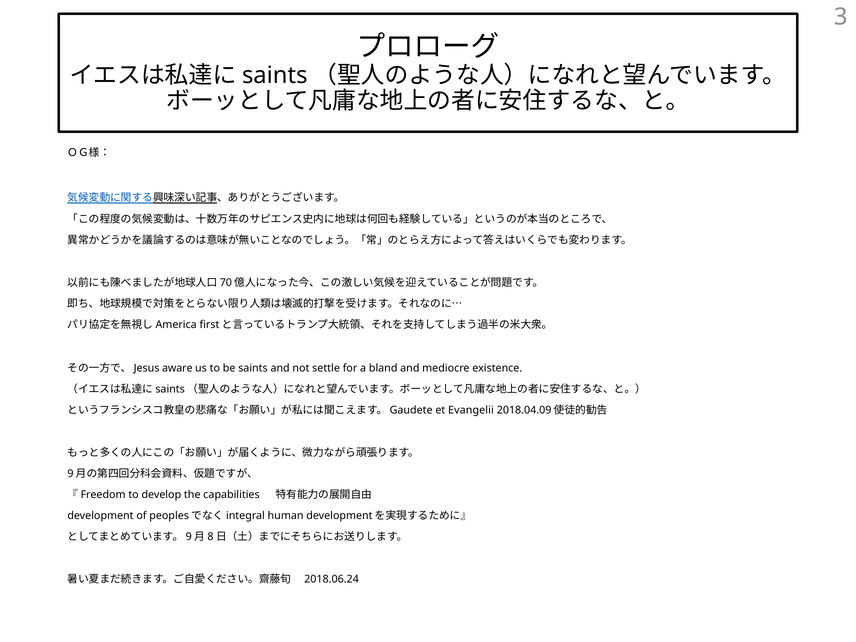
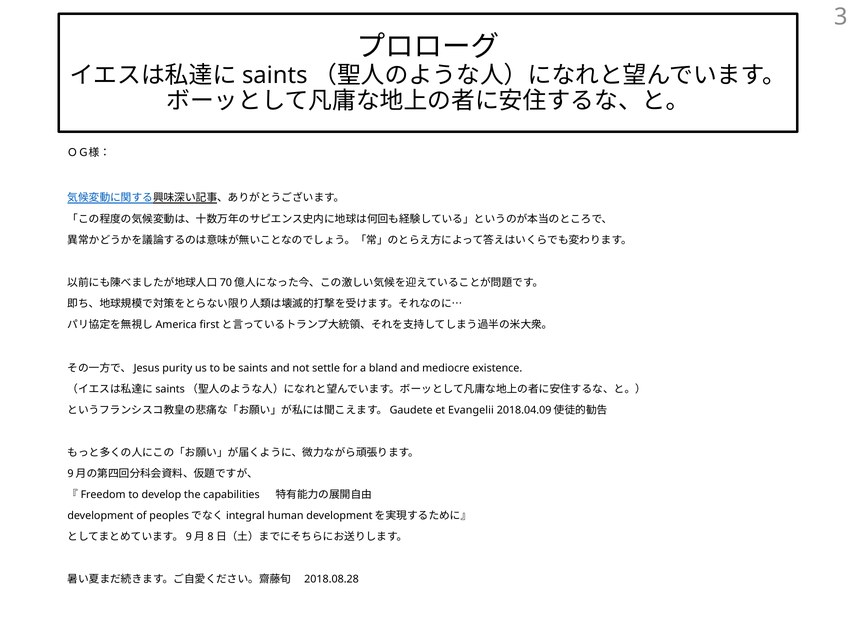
aware: aware -> purity (177, 368)
2018.06.24: 2018.06.24 -> 2018.08.28 (332, 579)
